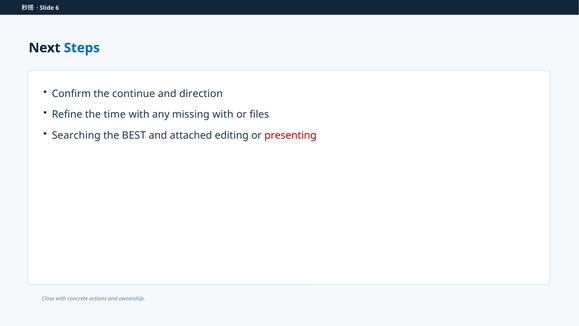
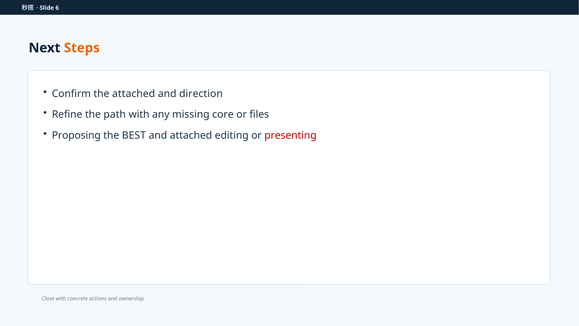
Steps colour: blue -> orange (82, 48)
the continue: continue -> attached (134, 94)
time: time -> path (115, 114)
missing with: with -> core (223, 114)
Searching: Searching -> Proposing (76, 135)
